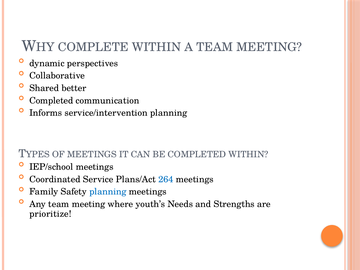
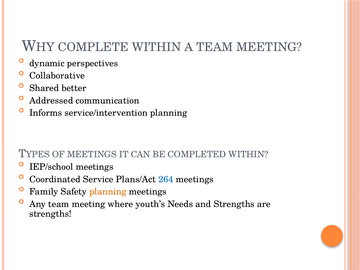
Completed: Completed -> Addressed (51, 101)
planning colour: blue -> orange (108, 192)
prioritize: prioritize -> strengths (50, 214)
